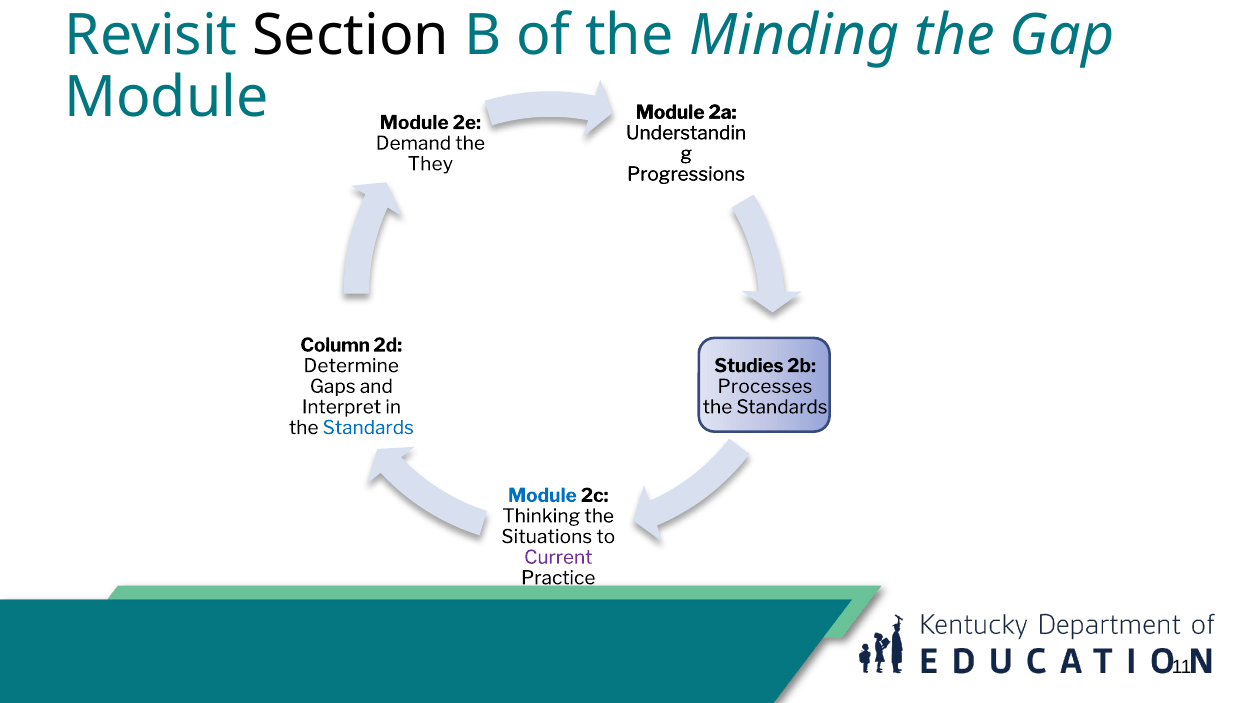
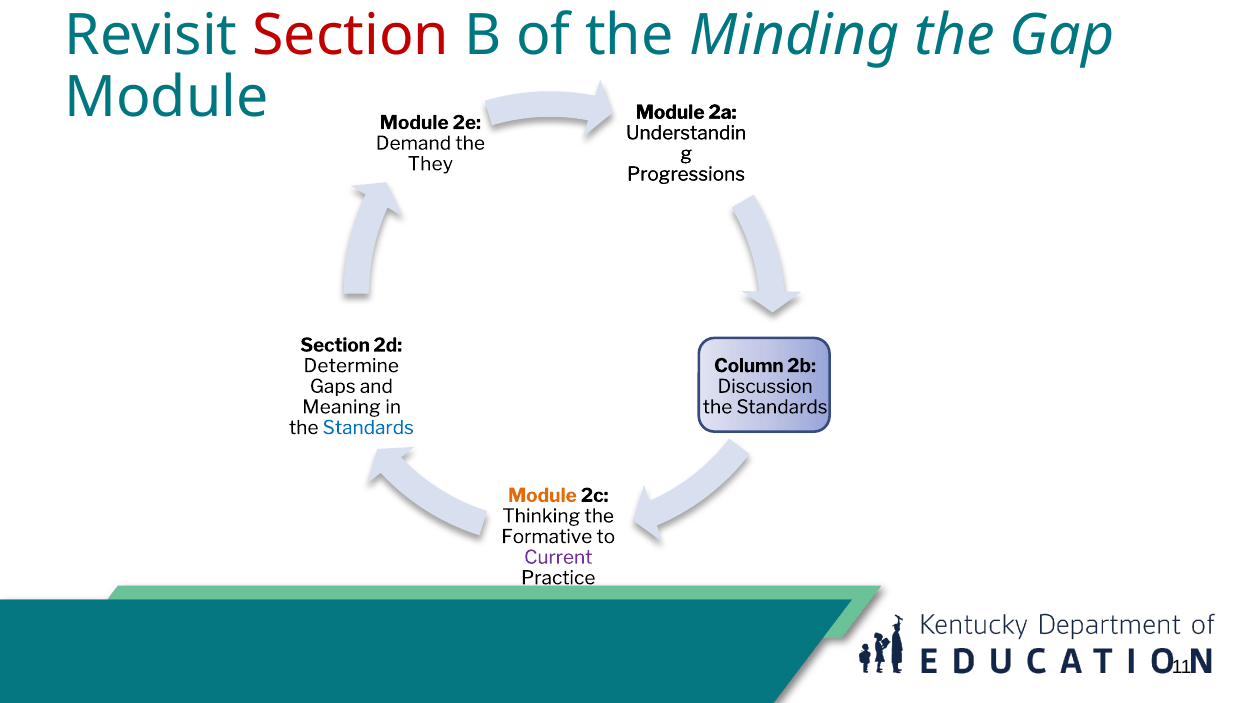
Section colour: black -> red (351, 35)
Column: Column -> Section (335, 345)
Studies: Studies -> Column (749, 366)
Processes: Processes -> Discussion (765, 387)
Interpret: Interpret -> Meaning (341, 407)
Module colour: blue -> orange (542, 496)
Situations: Situations -> Formative (547, 537)
